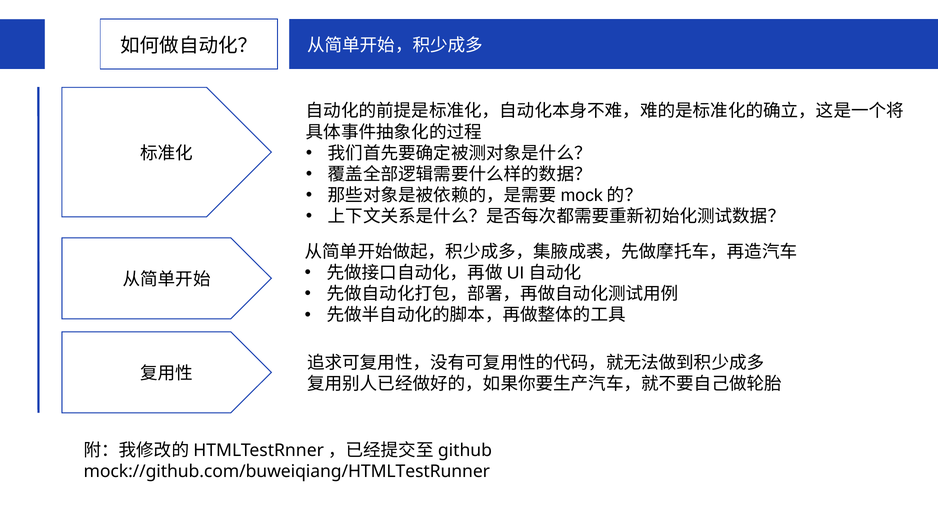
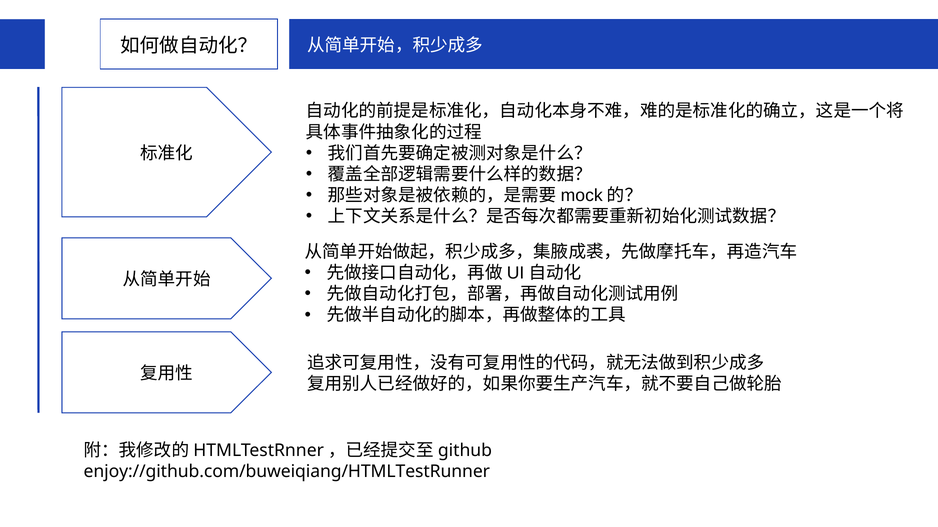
mock://github.com/buweiqiang/HTMLTestRunner: mock://github.com/buweiqiang/HTMLTestRunner -> enjoy://github.com/buweiqiang/HTMLTestRunner (287, 472)
